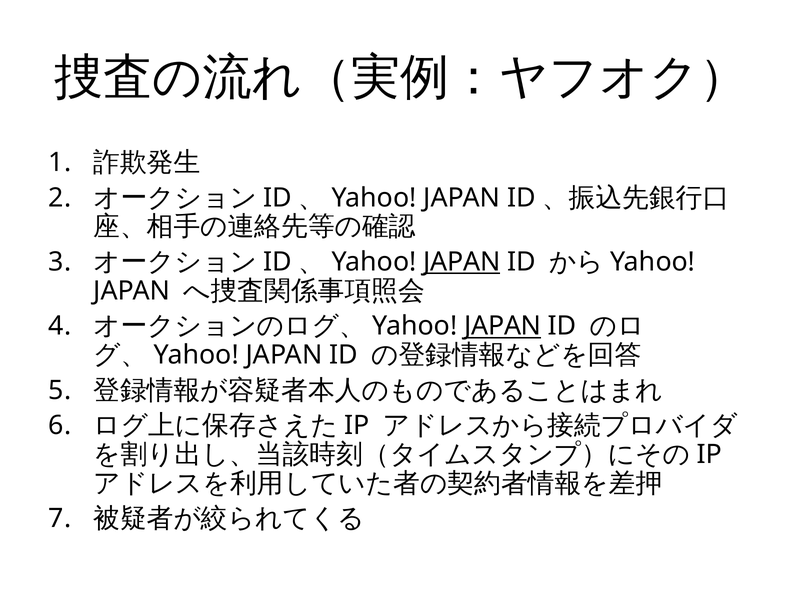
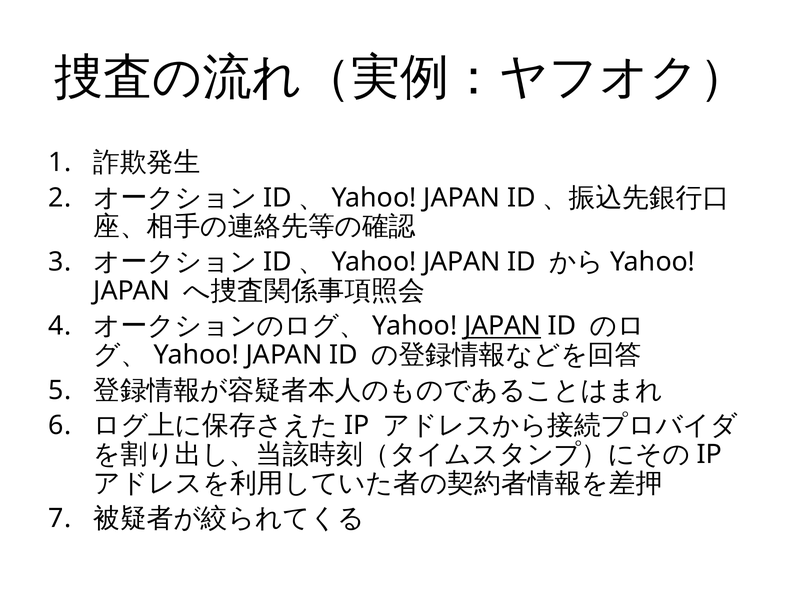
JAPAN underline: present -> none (462, 262)
